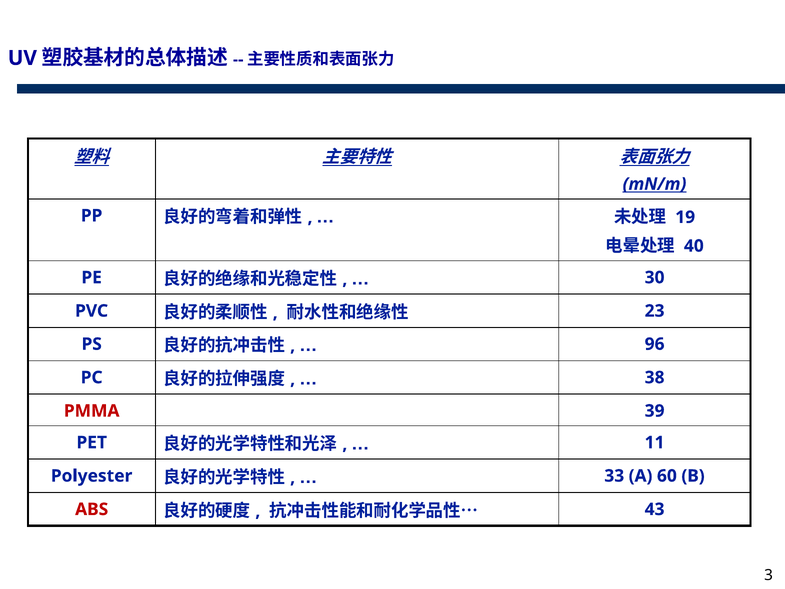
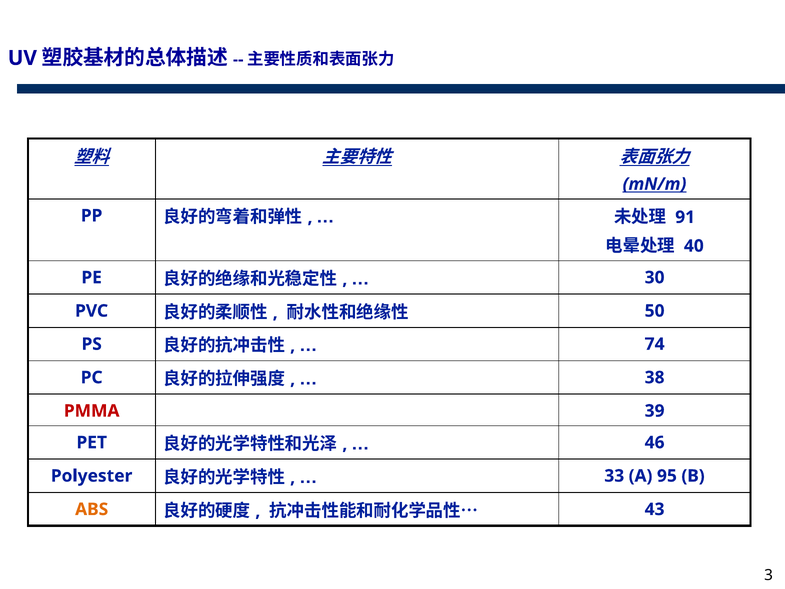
19: 19 -> 91 (685, 217)
23: 23 -> 50 (655, 311)
96: 96 -> 74 (655, 344)
11: 11 -> 46 (655, 442)
60: 60 -> 95 (667, 476)
ABS colour: red -> orange (92, 509)
